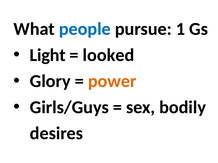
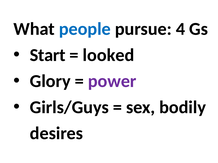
1: 1 -> 4 (180, 29)
Light: Light -> Start (48, 55)
power colour: orange -> purple (112, 81)
